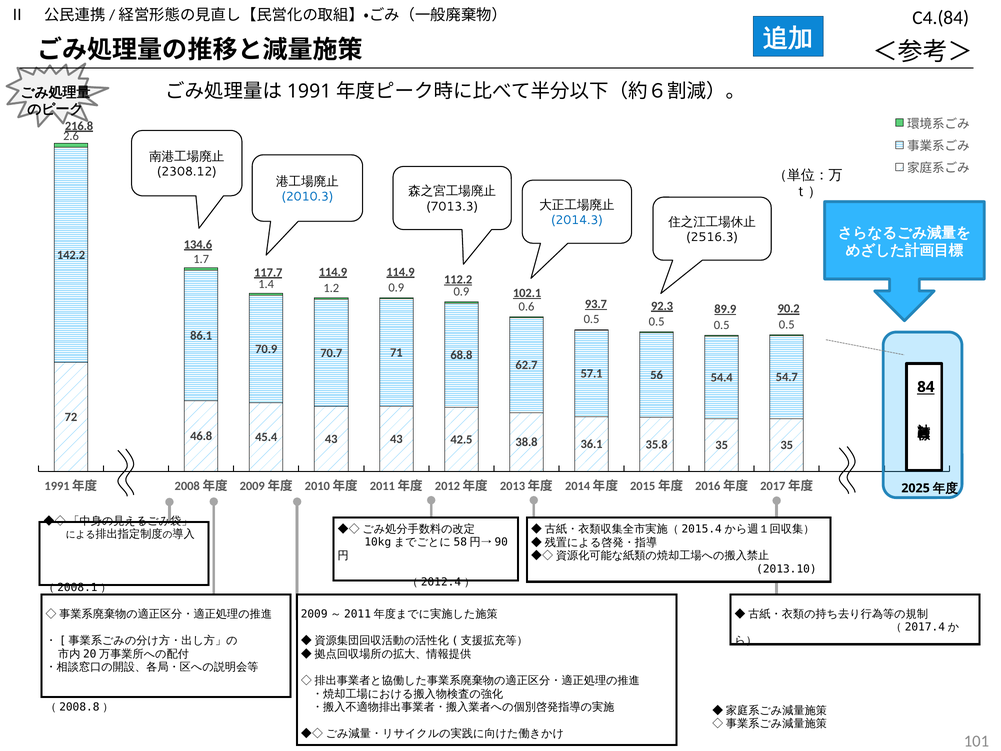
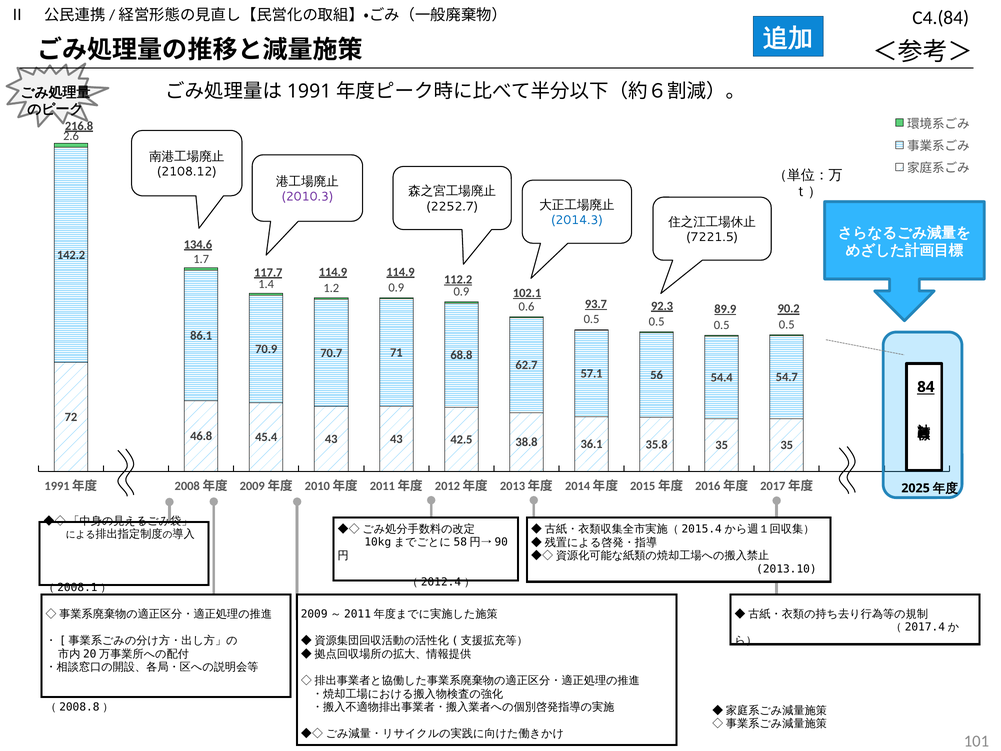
2308.12: 2308.12 -> 2108.12 (187, 171)
2010.3 colour: blue -> purple (307, 196)
7013.3: 7013.3 -> 2252.7 (452, 206)
2516.3: 2516.3 -> 7221.5 (712, 237)
